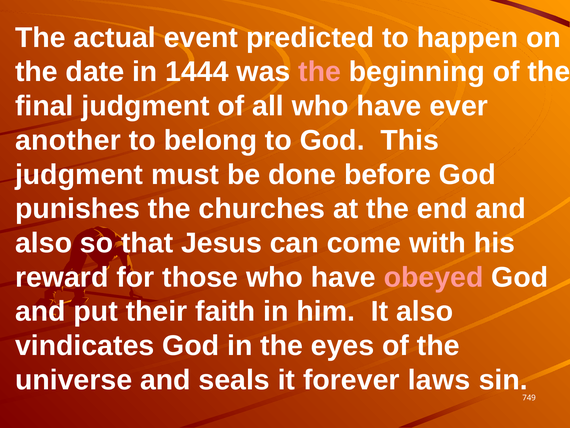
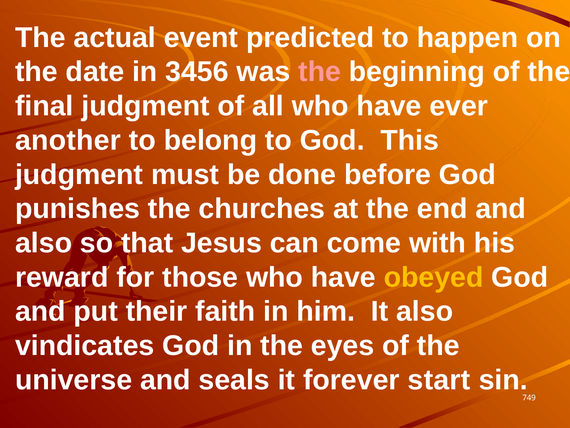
1444: 1444 -> 3456 (197, 72)
obeyed colour: pink -> yellow (434, 277)
laws: laws -> start (439, 380)
